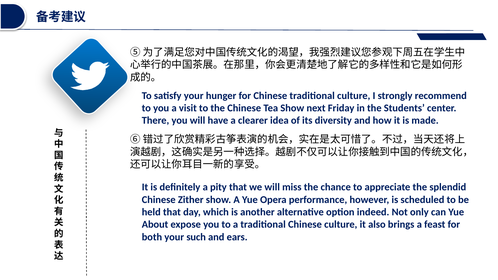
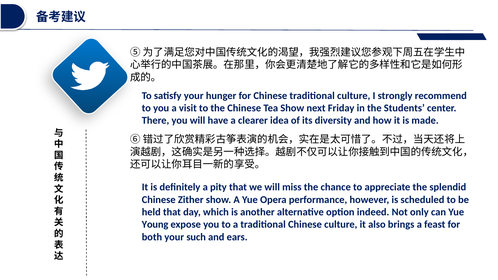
About: About -> Young (155, 225)
